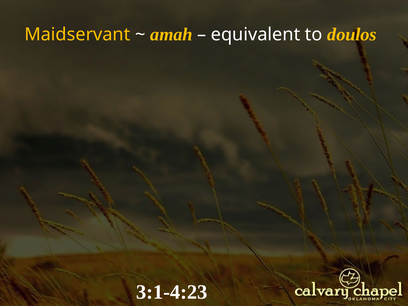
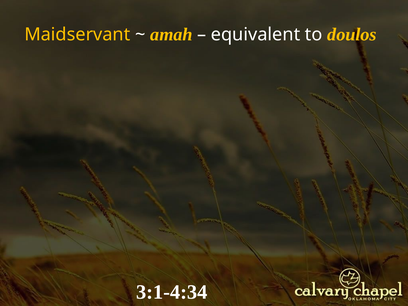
3:1-4:23: 3:1-4:23 -> 3:1-4:34 (172, 292)
